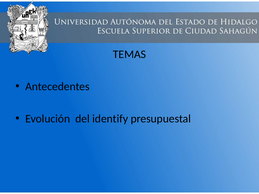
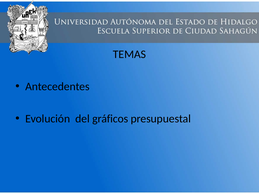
identify: identify -> gráficos (110, 119)
